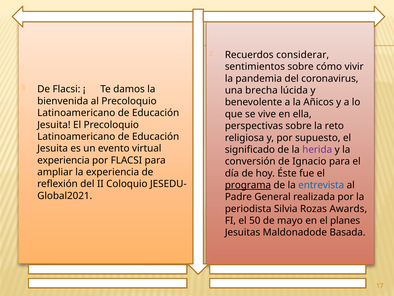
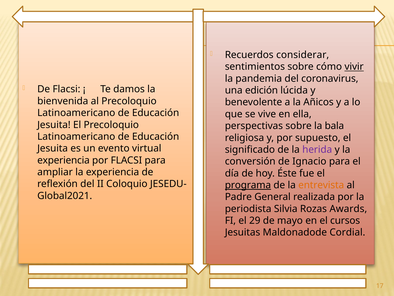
vivir underline: none -> present (354, 67)
brecha: brecha -> edición (262, 90)
reto: reto -> bala (334, 126)
entrevista colour: blue -> orange (321, 185)
50: 50 -> 29 (255, 220)
planes: planes -> cursos (345, 220)
Basada: Basada -> Cordial (347, 232)
